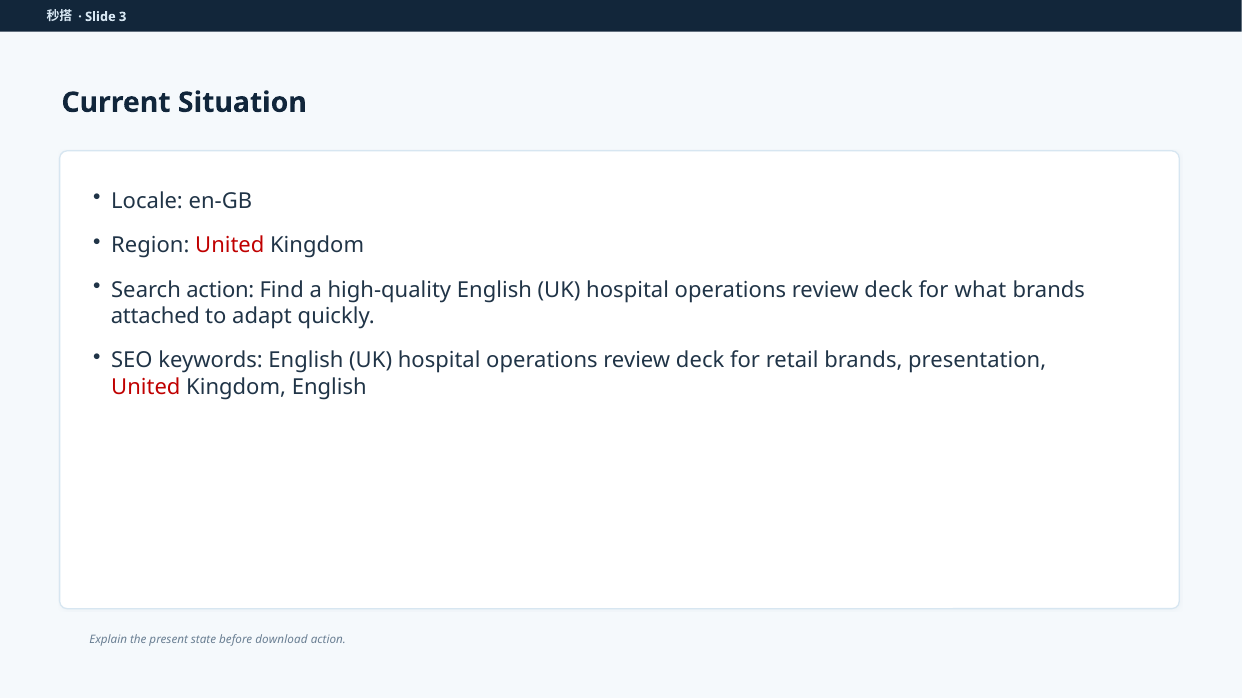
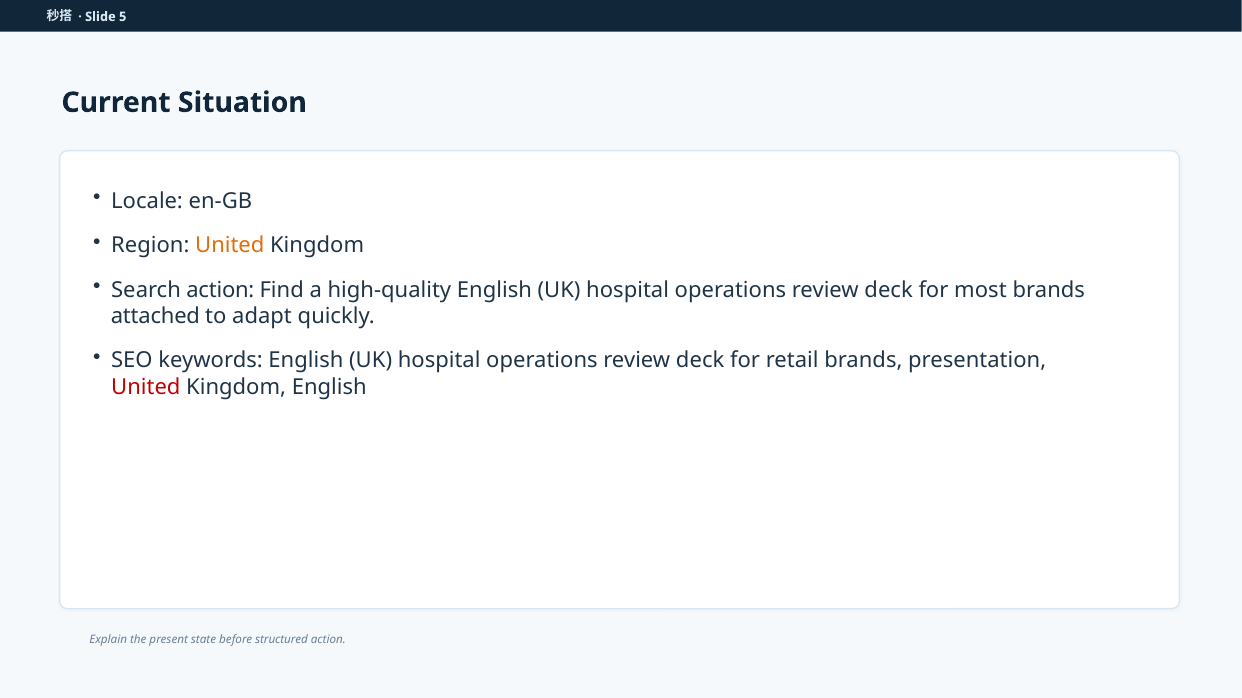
3: 3 -> 5 (123, 17)
United colour: red -> orange (230, 246)
what: what -> most (981, 290)
download: download -> structured (282, 640)
